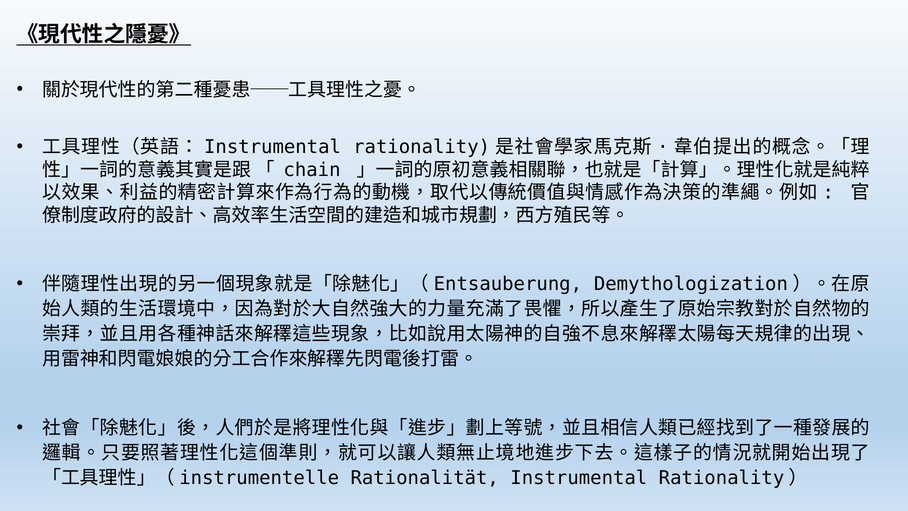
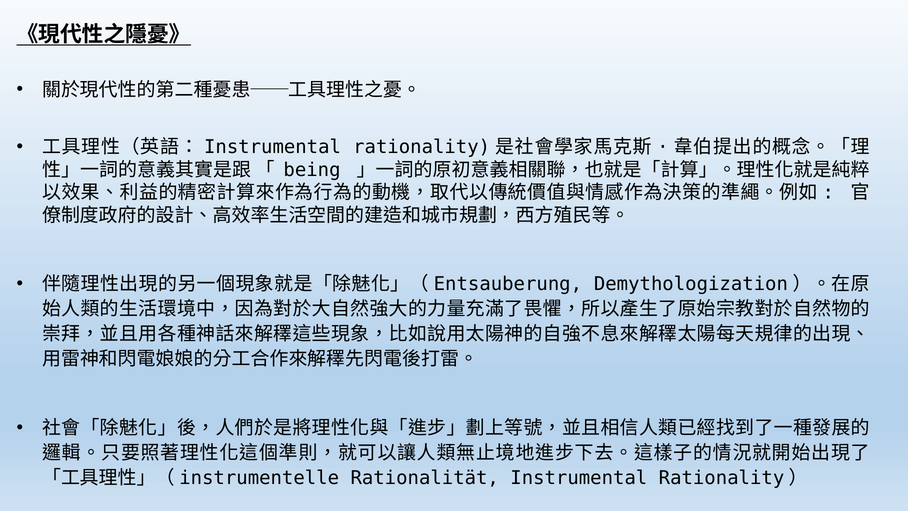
chain: chain -> being (312, 170)
